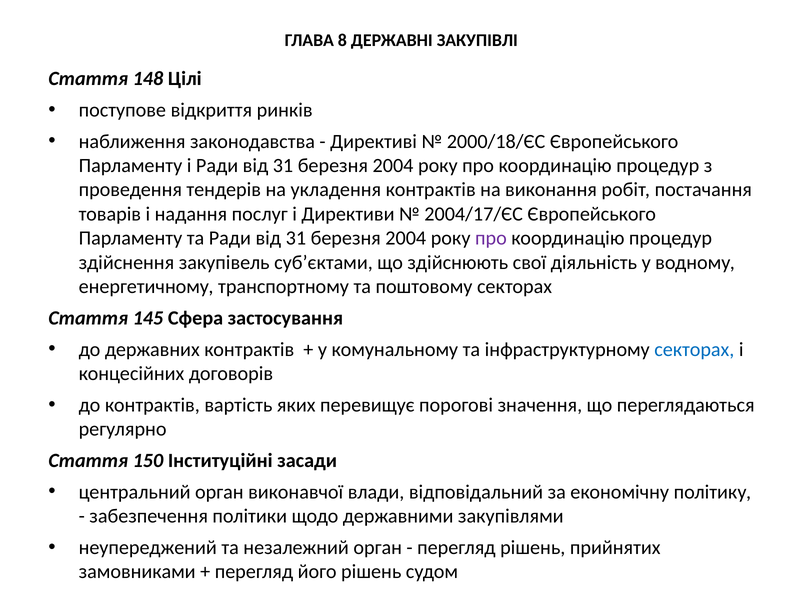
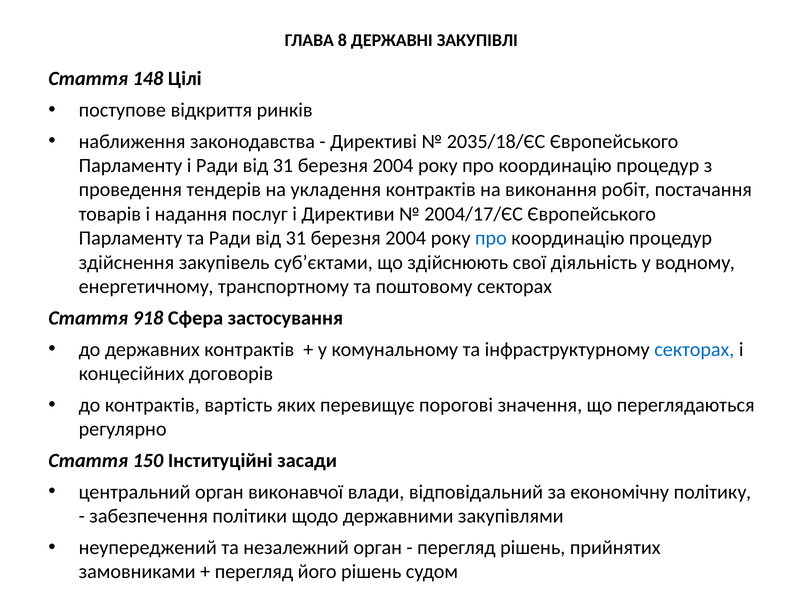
2000/18/ЄС: 2000/18/ЄС -> 2035/18/ЄС (496, 141)
про colour: purple -> blue (491, 238)
145: 145 -> 918 (148, 318)
